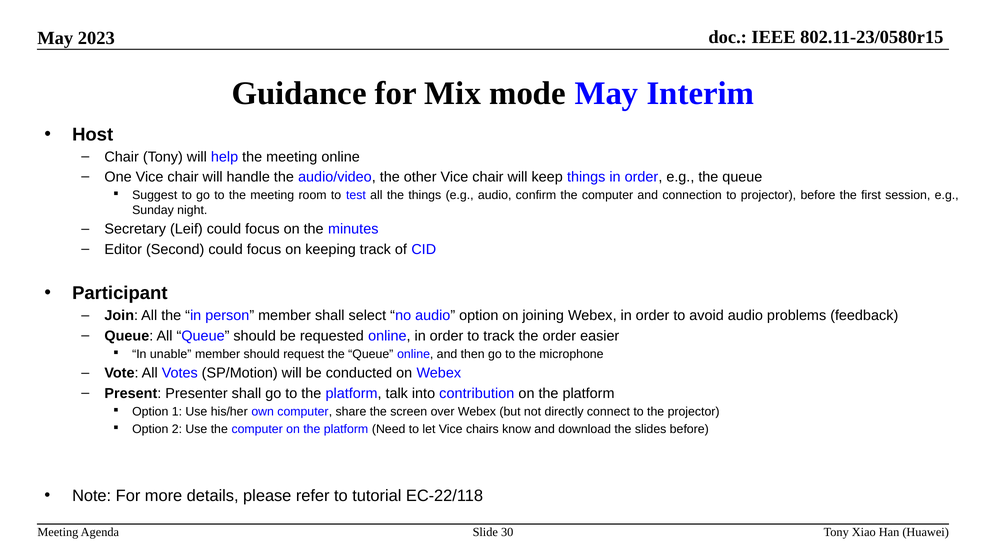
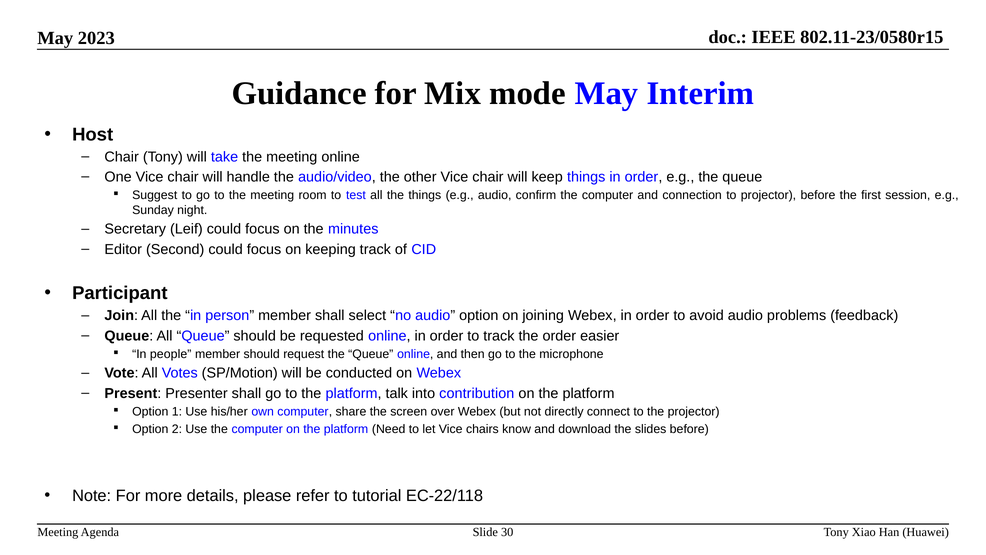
help: help -> take (225, 157)
unable: unable -> people (171, 354)
